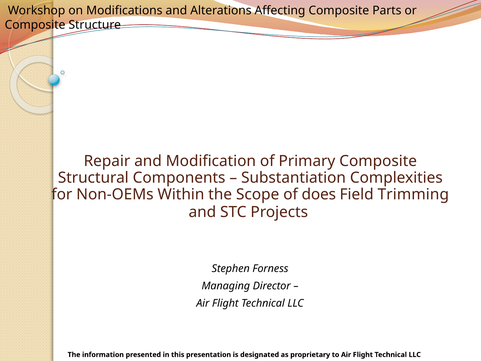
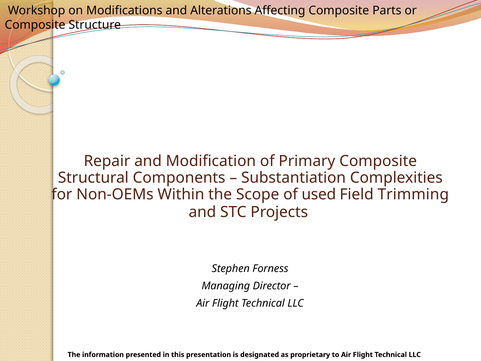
does: does -> used (319, 194)
